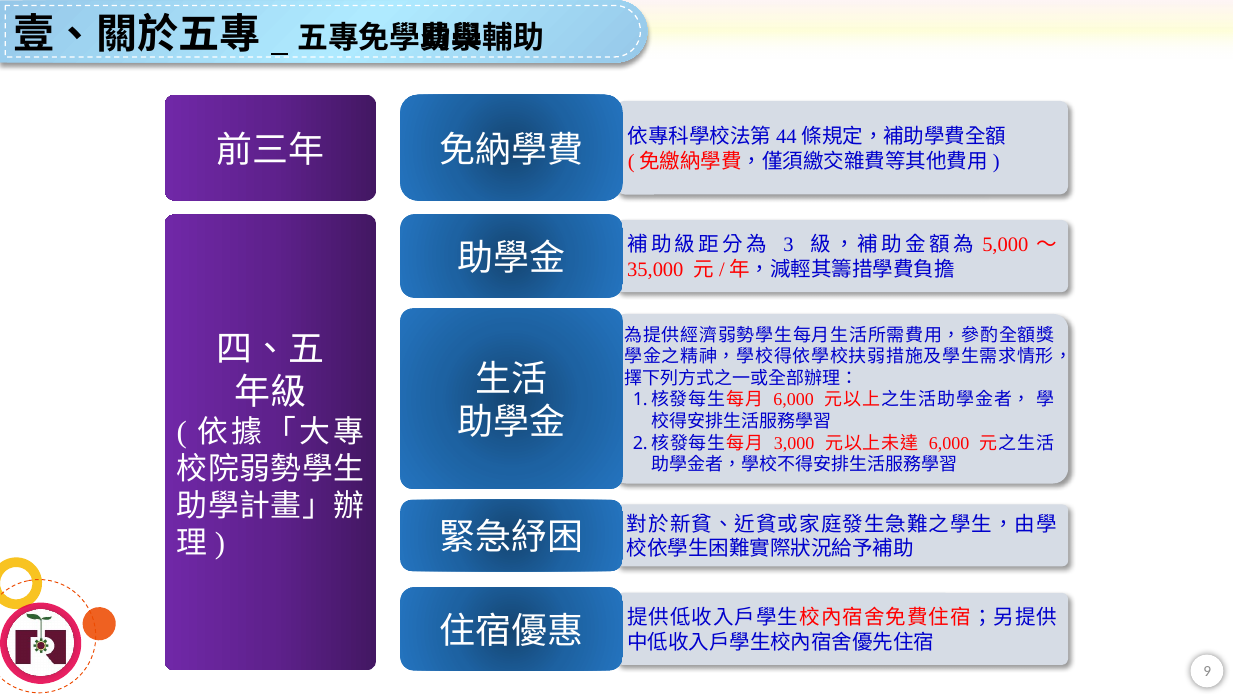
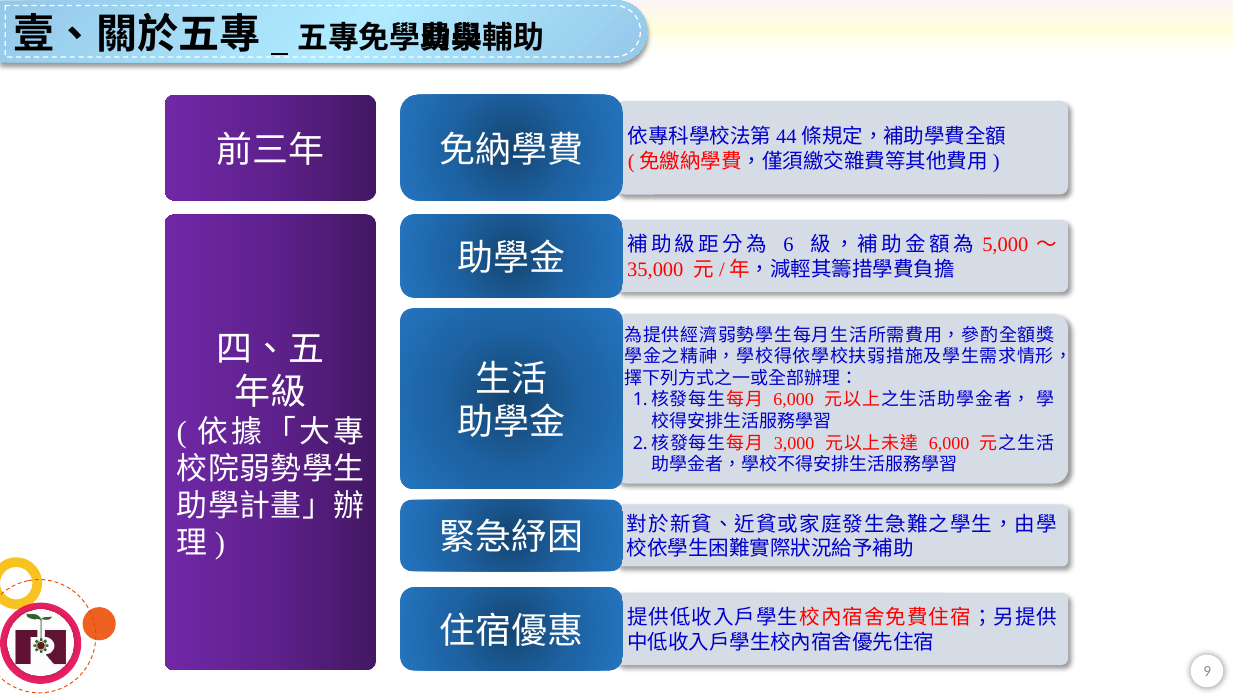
3: 3 -> 6 (788, 245)
